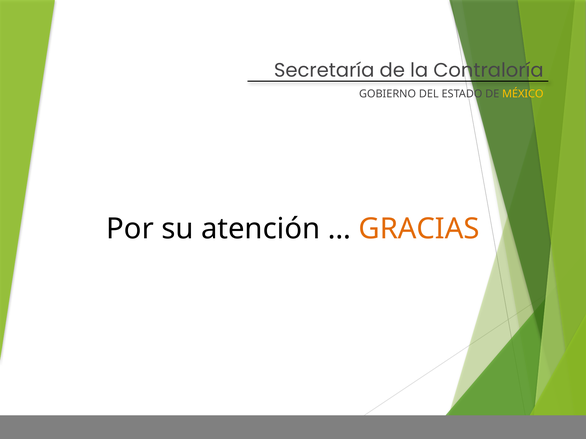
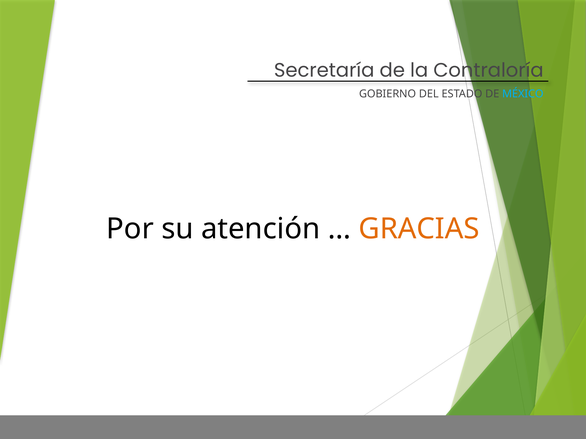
MÉXICO colour: yellow -> light blue (523, 94)
